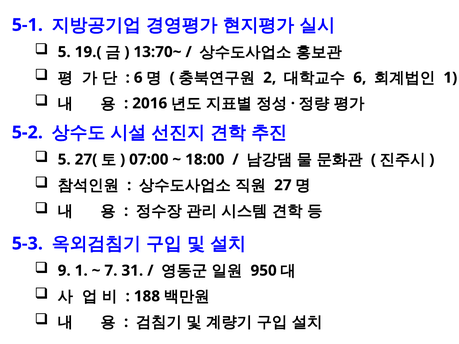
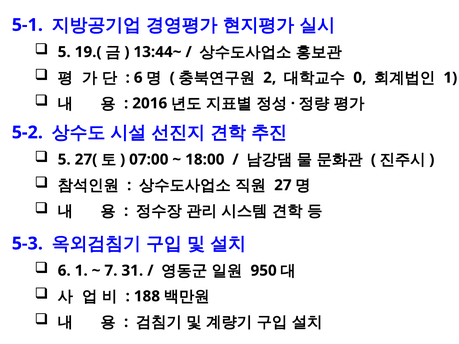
13:70~: 13:70~ -> 13:44~ (157, 52)
6: 6 -> 0 (360, 78)
9: 9 -> 6 (64, 271)
